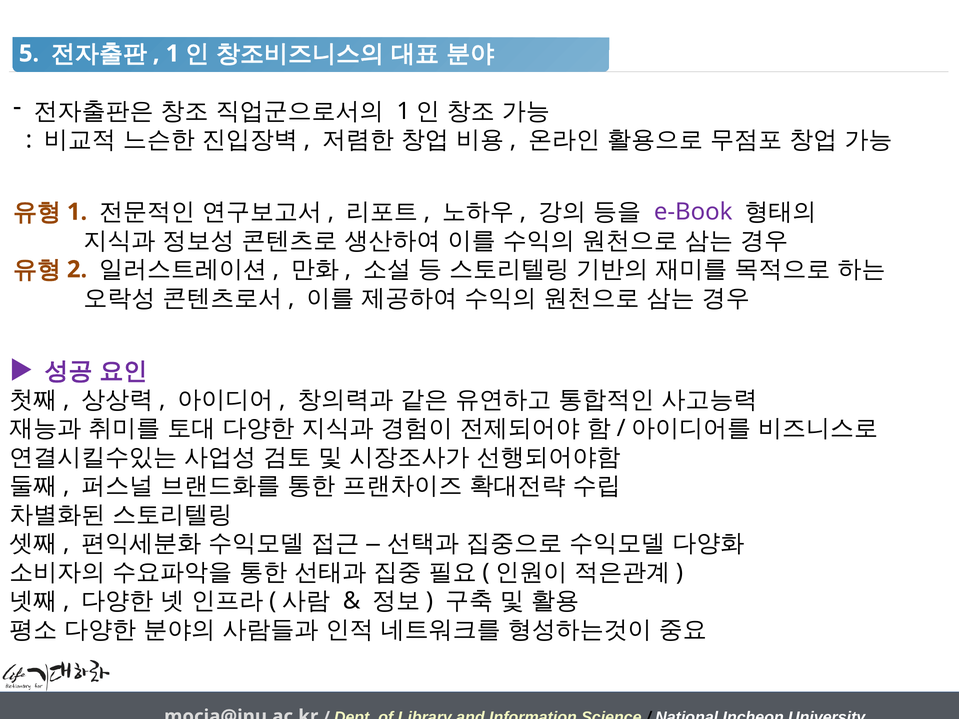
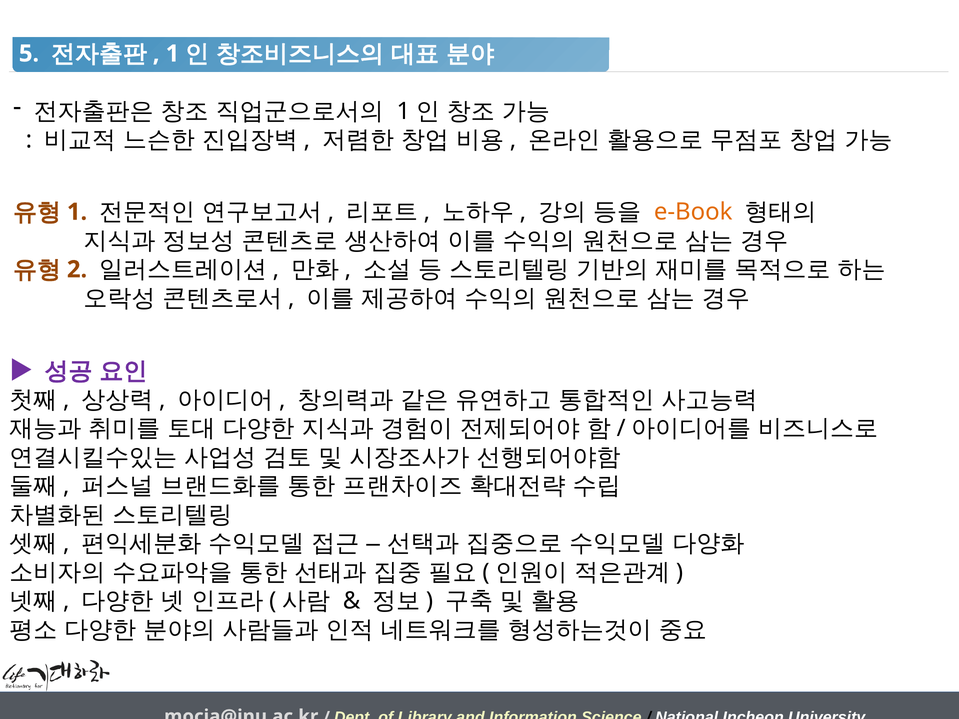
e-Book colour: purple -> orange (693, 212)
